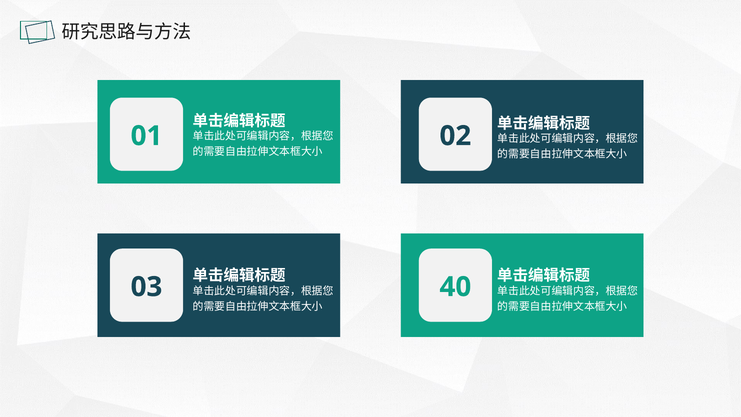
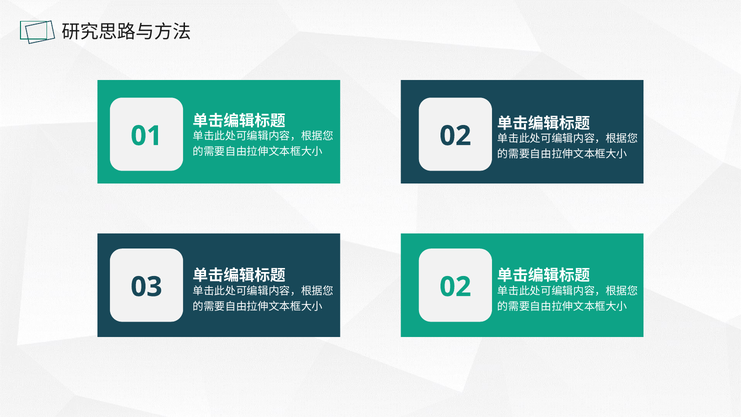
40: 40 -> 02 (455, 287)
